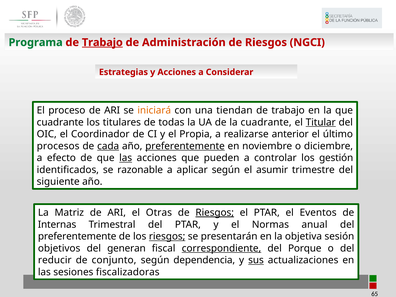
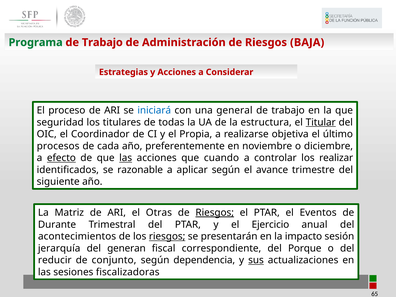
Trabajo underline: present -> none (102, 42)
NGCI: NGCI -> BAJA (307, 42)
iniciará colour: orange -> blue (154, 110)
tiendan: tiendan -> general (234, 110)
cuadrante: cuadrante -> seguridad (60, 122)
la cuadrante: cuadrante -> estructura (266, 122)
anterior: anterior -> objetiva (290, 134)
cada underline: present -> none (108, 146)
preferentemente underline: present -> none (185, 146)
efecto underline: none -> present (61, 158)
pueden: pueden -> cuando (221, 158)
gestión: gestión -> realizar (336, 158)
asumir: asumir -> avance (272, 170)
Internas: Internas -> Durante (57, 225)
Normas: Normas -> Ejercicio (270, 225)
preferentemente: preferentemente -> acontecimientos (77, 236)
objetiva: objetiva -> impacto (304, 236)
objetivos: objetivos -> jerarquía (59, 248)
correspondiente underline: present -> none (221, 248)
